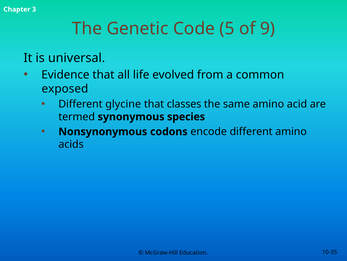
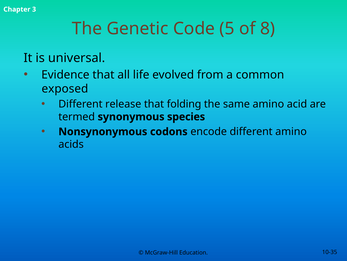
9: 9 -> 8 (268, 29)
glycine: glycine -> release (123, 104)
classes: classes -> folding (184, 104)
